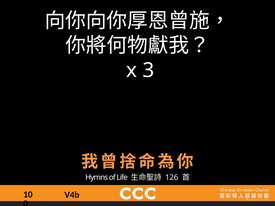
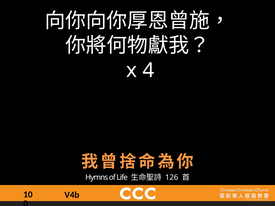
3: 3 -> 4 (148, 70)
